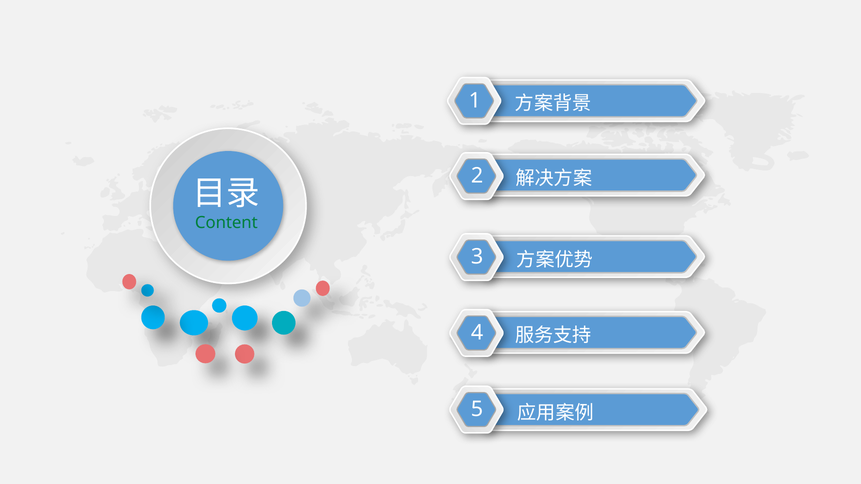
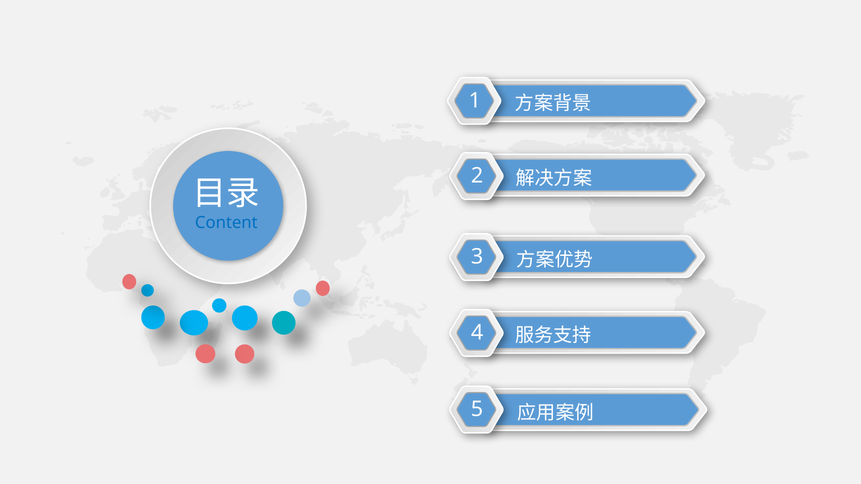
Content colour: green -> blue (226, 223)
